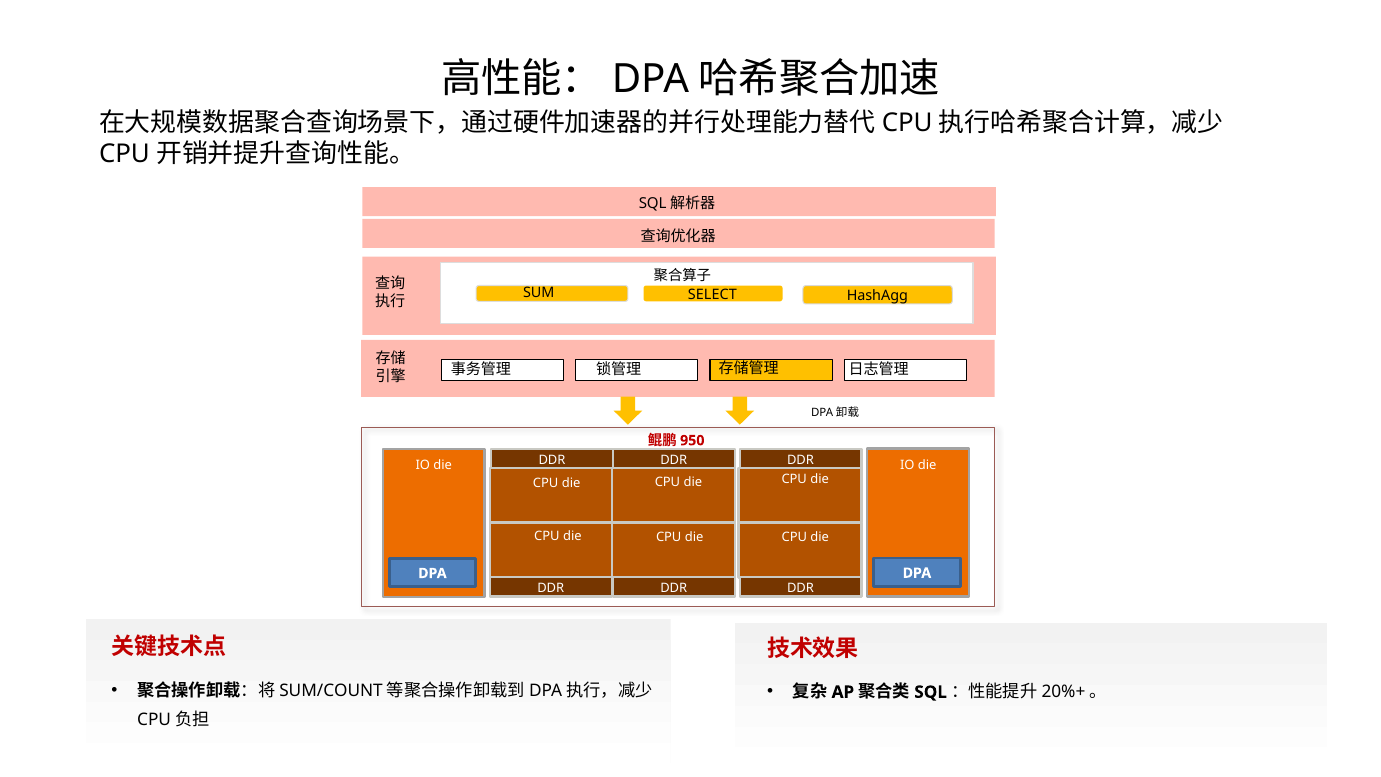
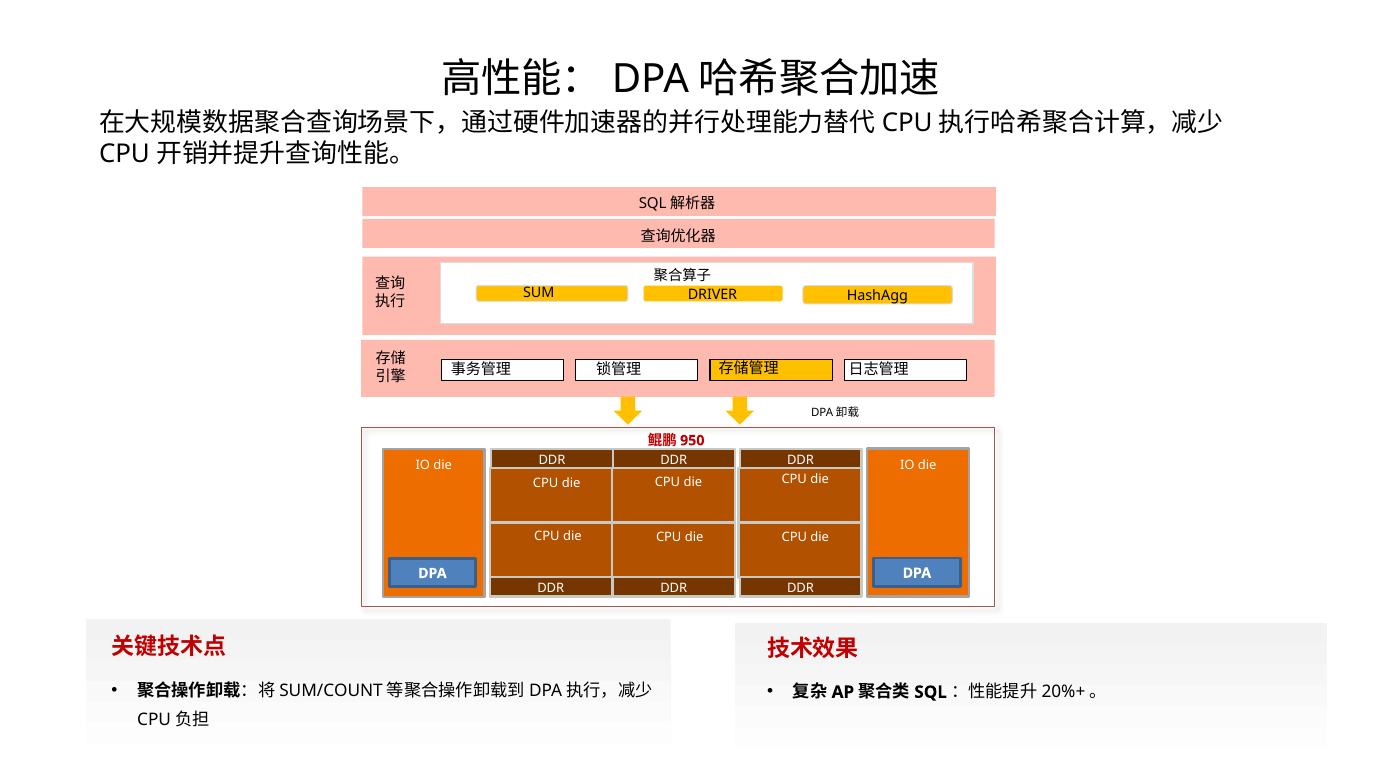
SELECT: SELECT -> DRIVER (712, 295)
